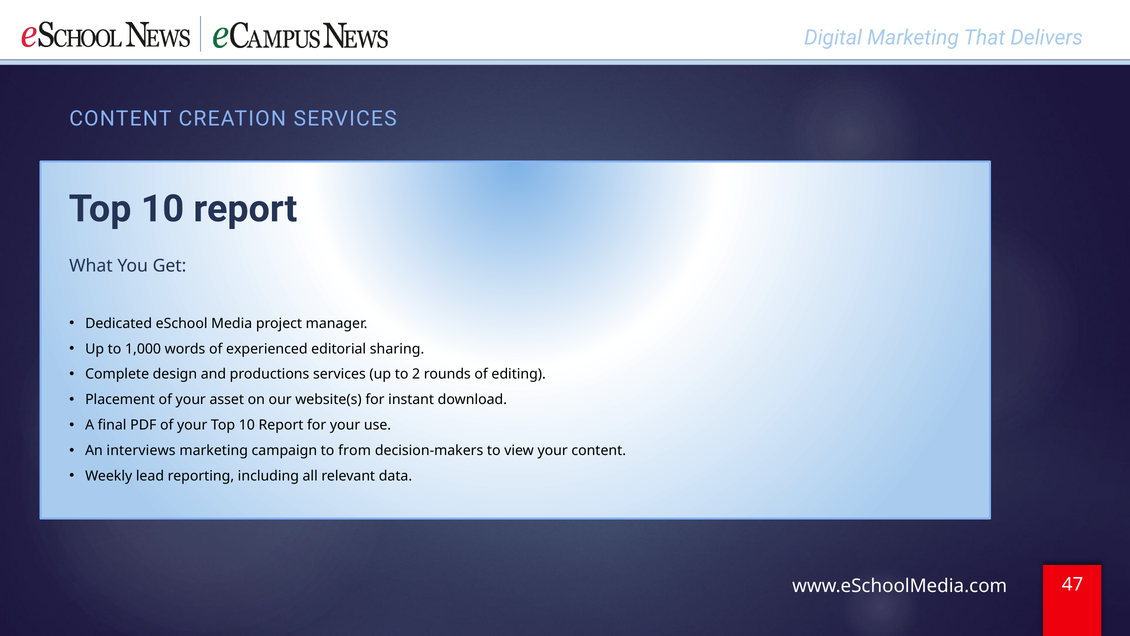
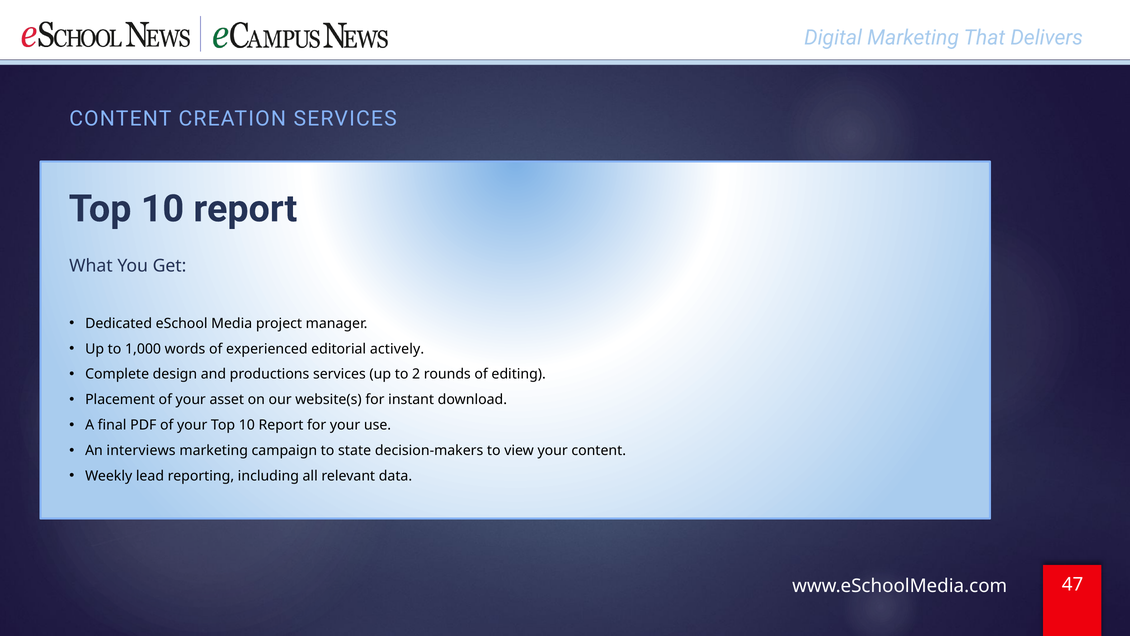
sharing: sharing -> actively (397, 349)
from: from -> state (355, 450)
